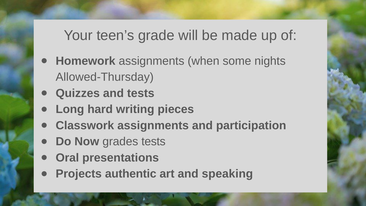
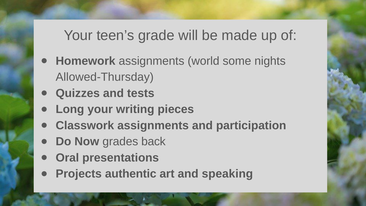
when: when -> world (203, 61)
Long hard: hard -> your (100, 109)
grades tests: tests -> back (153, 141)
